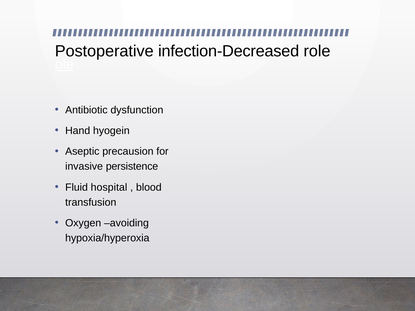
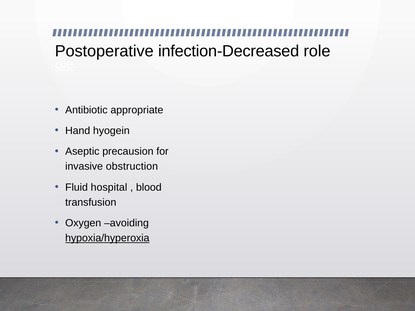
dysfunction: dysfunction -> appropriate (137, 110)
persistence: persistence -> obstruction (132, 167)
hypoxia/hyperoxia underline: none -> present (107, 238)
